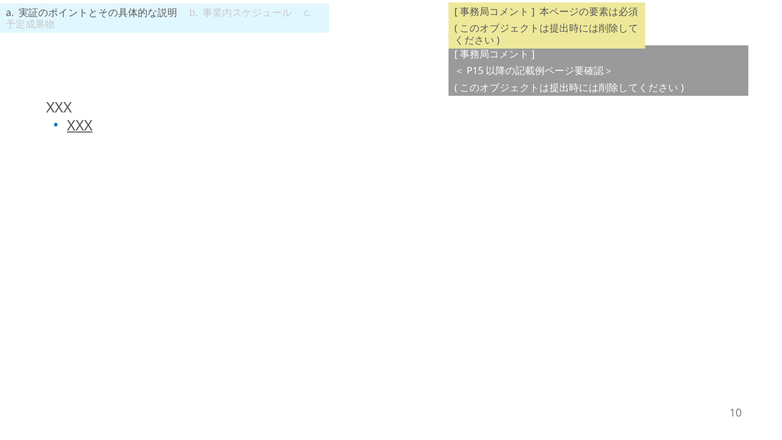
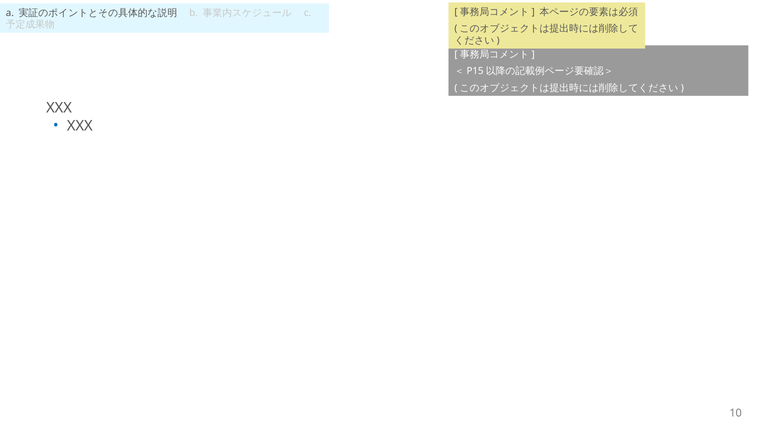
XXX underline: present -> none (80, 126)
